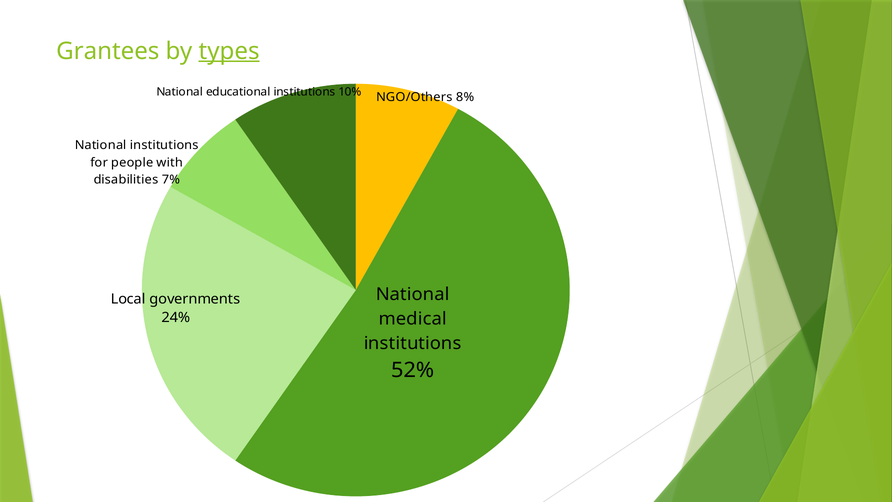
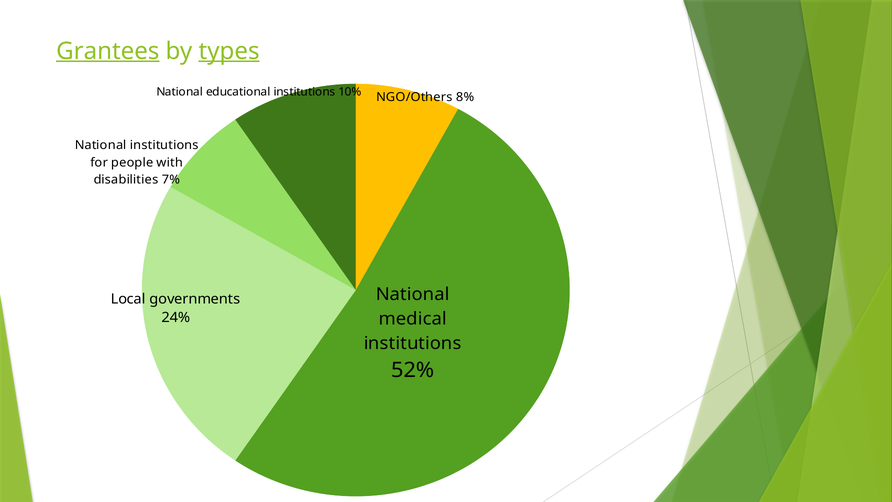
Grantees underline: none -> present (108, 51)
